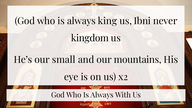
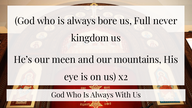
king: king -> bore (107, 21)
Ibni: Ibni -> Full (142, 21)
small: small -> meen (64, 60)
